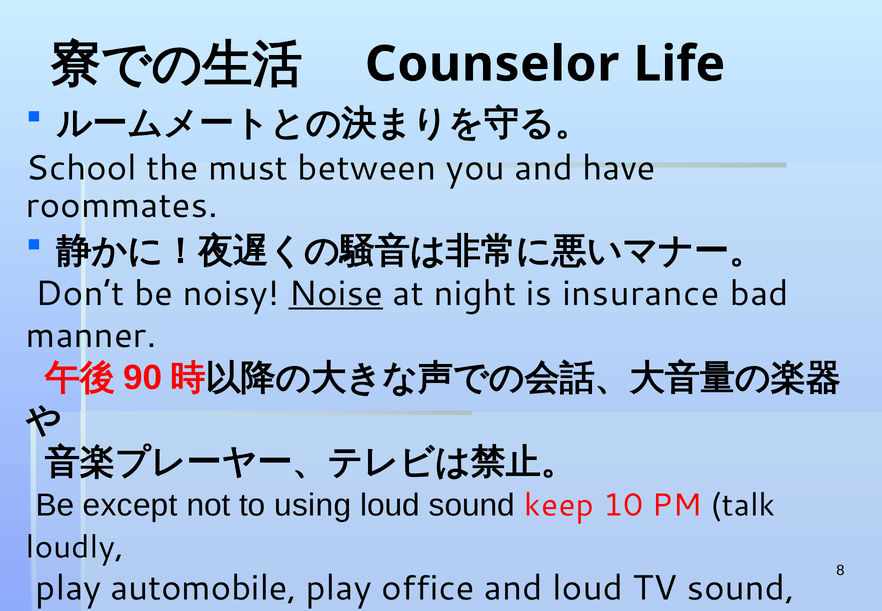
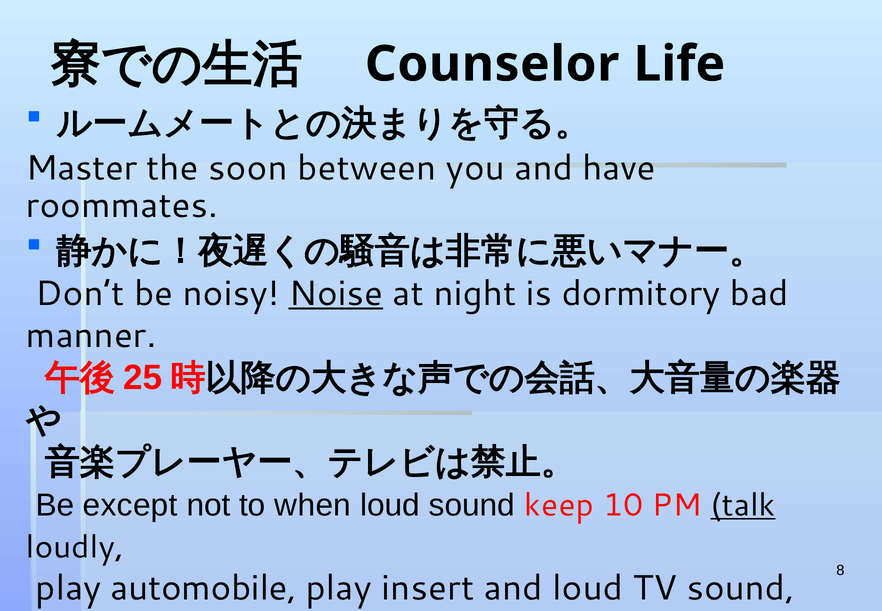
School: School -> Master (82, 168)
must: must -> soon (248, 168)
is insurance: insurance -> dormitory (641, 293)
90: 90 -> 25 (143, 377)
to using: using -> when (313, 505)
talk underline: none -> present (743, 505)
office: office -> insert (428, 588)
